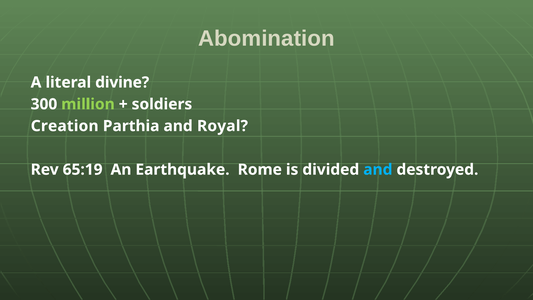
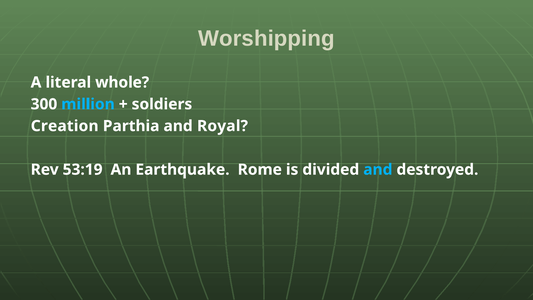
Abomination: Abomination -> Worshipping (266, 39)
divine: divine -> whole (122, 82)
million colour: light green -> light blue (88, 104)
65:19: 65:19 -> 53:19 (83, 169)
